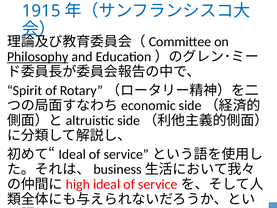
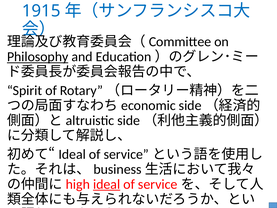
ideal underline: none -> present (107, 184)
